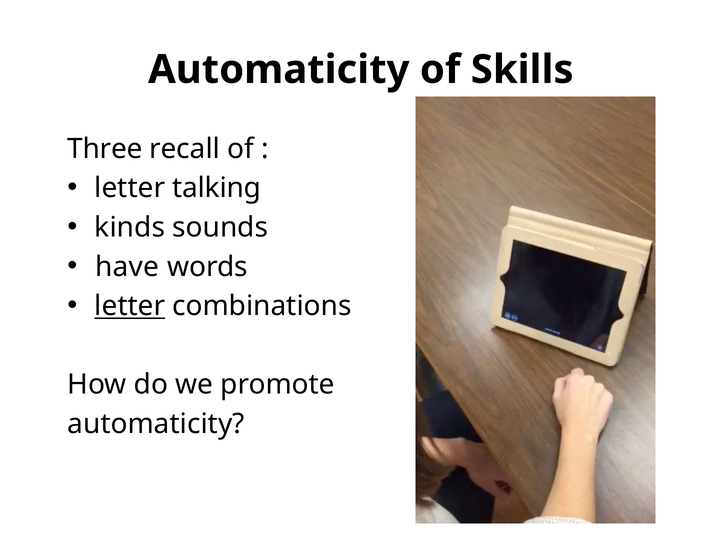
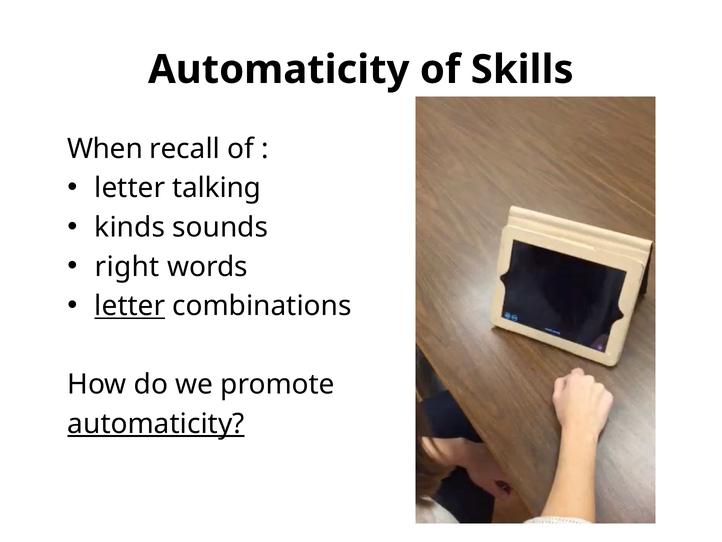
Three: Three -> When (105, 149)
have: have -> right (127, 266)
automaticity underline: none -> present (156, 424)
